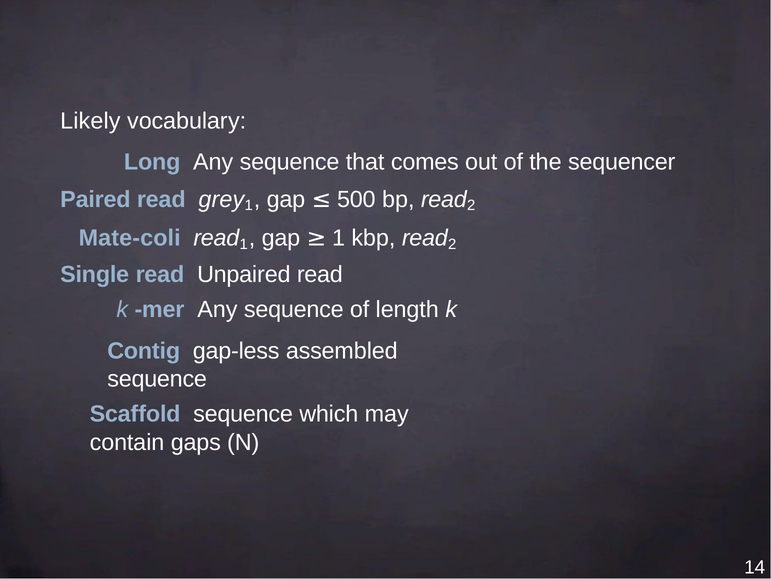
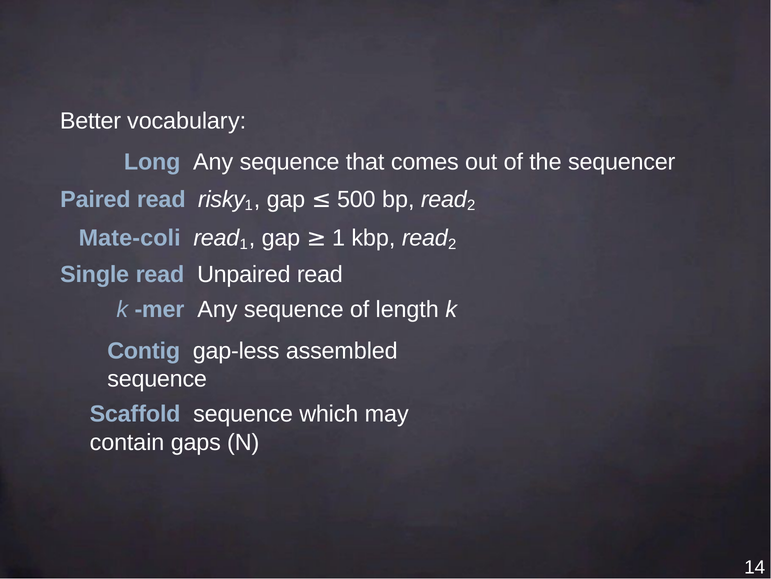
Likely: Likely -> Better (91, 121)
grey: grey -> risky (222, 199)
